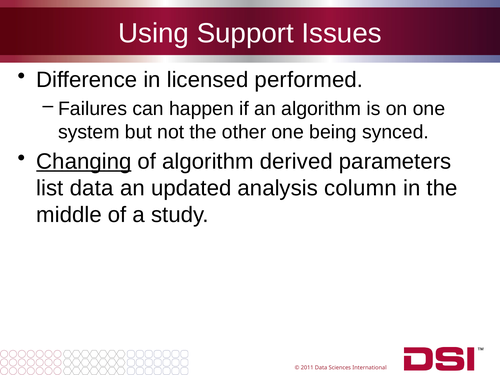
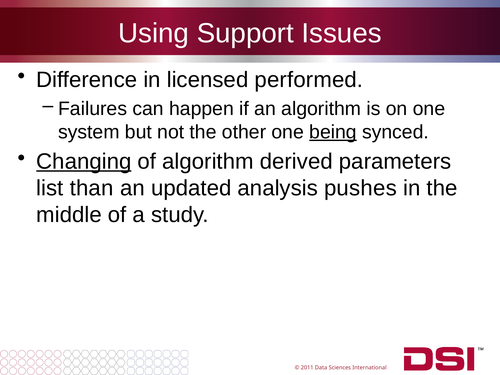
being underline: none -> present (333, 132)
list data: data -> than (92, 188)
column: column -> pushes (360, 188)
